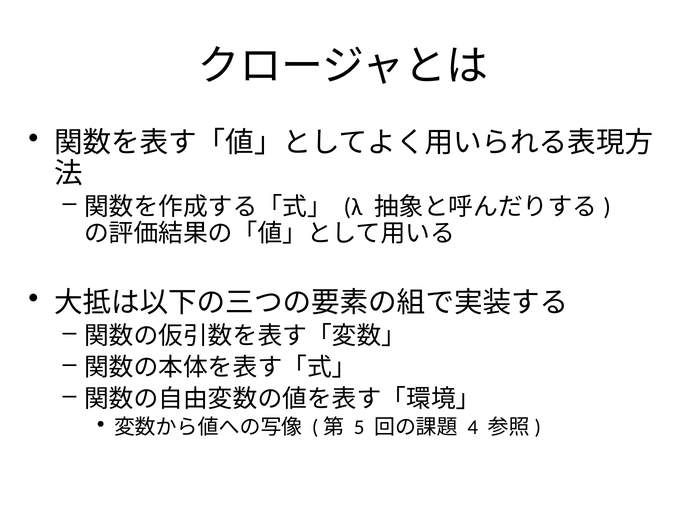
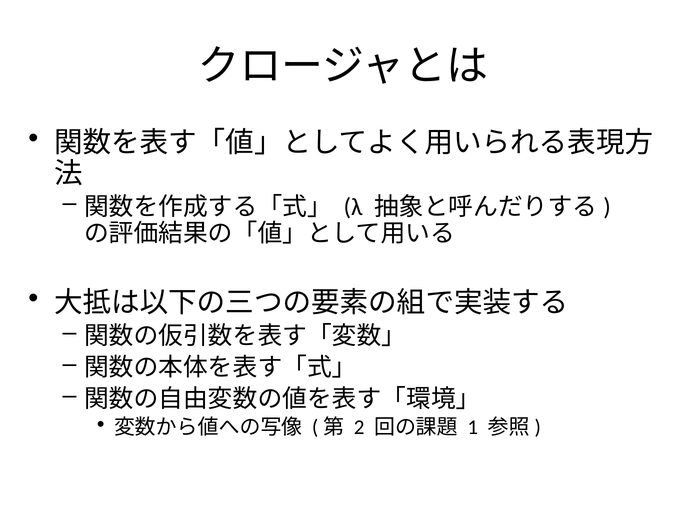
5: 5 -> 2 (359, 427)
4: 4 -> 1 (473, 427)
